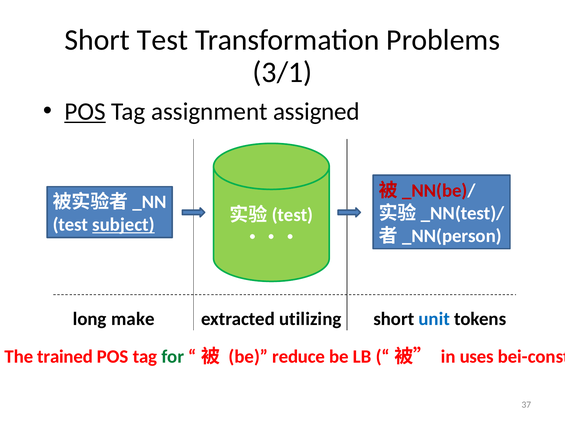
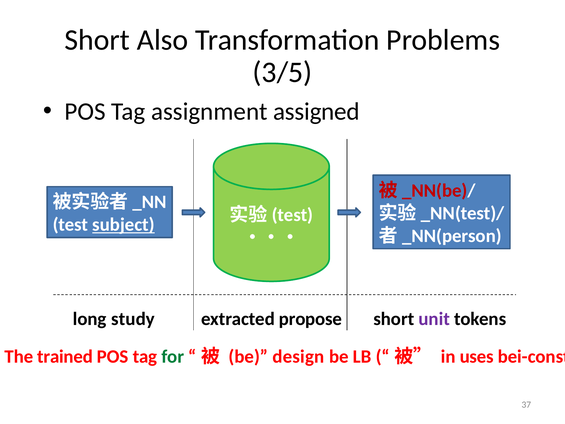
Short Test: Test -> Also (163, 40)
3/1: 3/1 -> 3/5 (282, 72)
POS underline: present -> none (85, 111)
make: make -> study (133, 319)
utilizing: utilizing -> propose (310, 319)
unit colour: blue -> purple (434, 319)
reduce: reduce -> design (298, 356)
